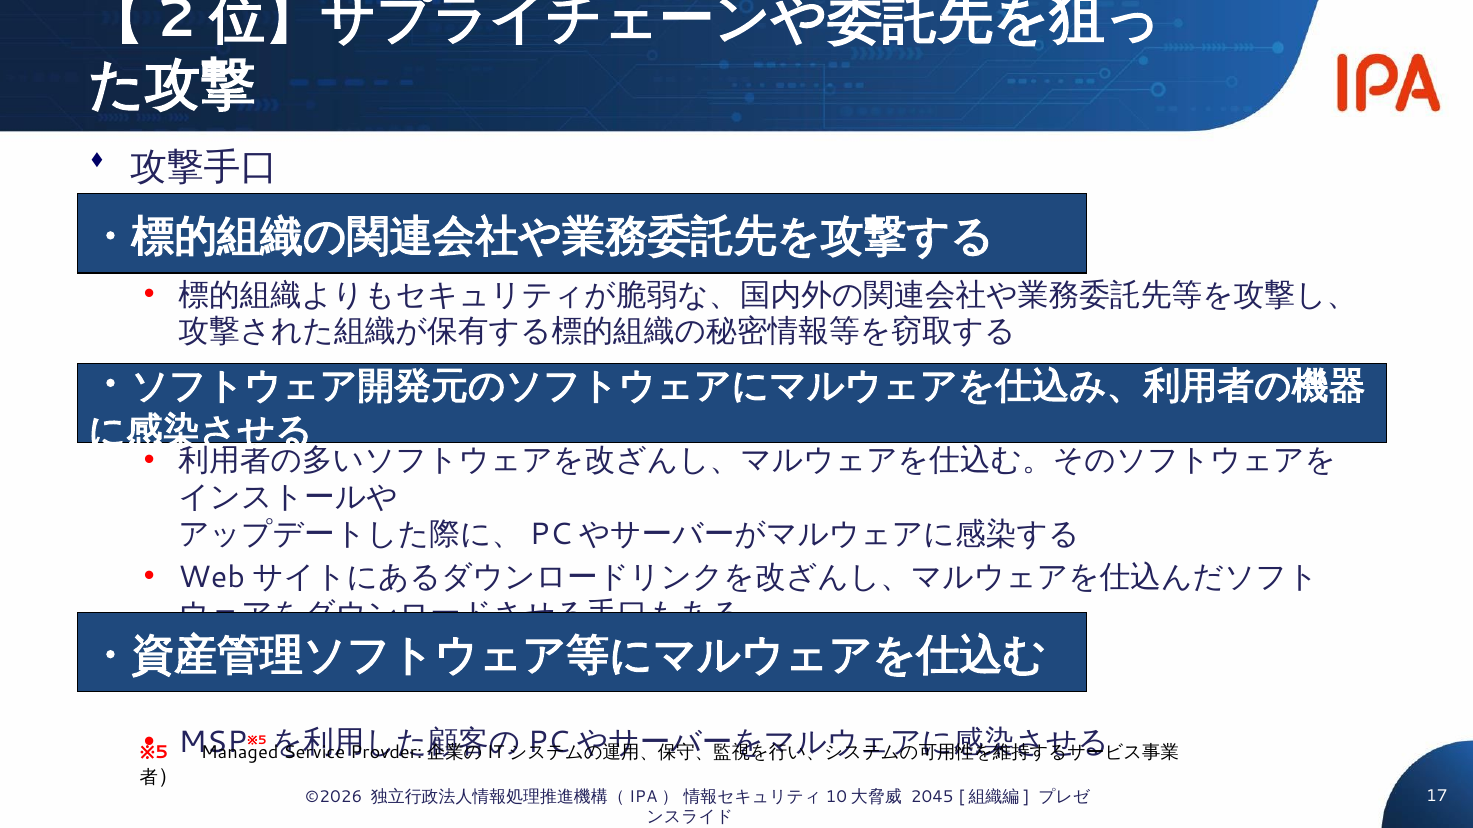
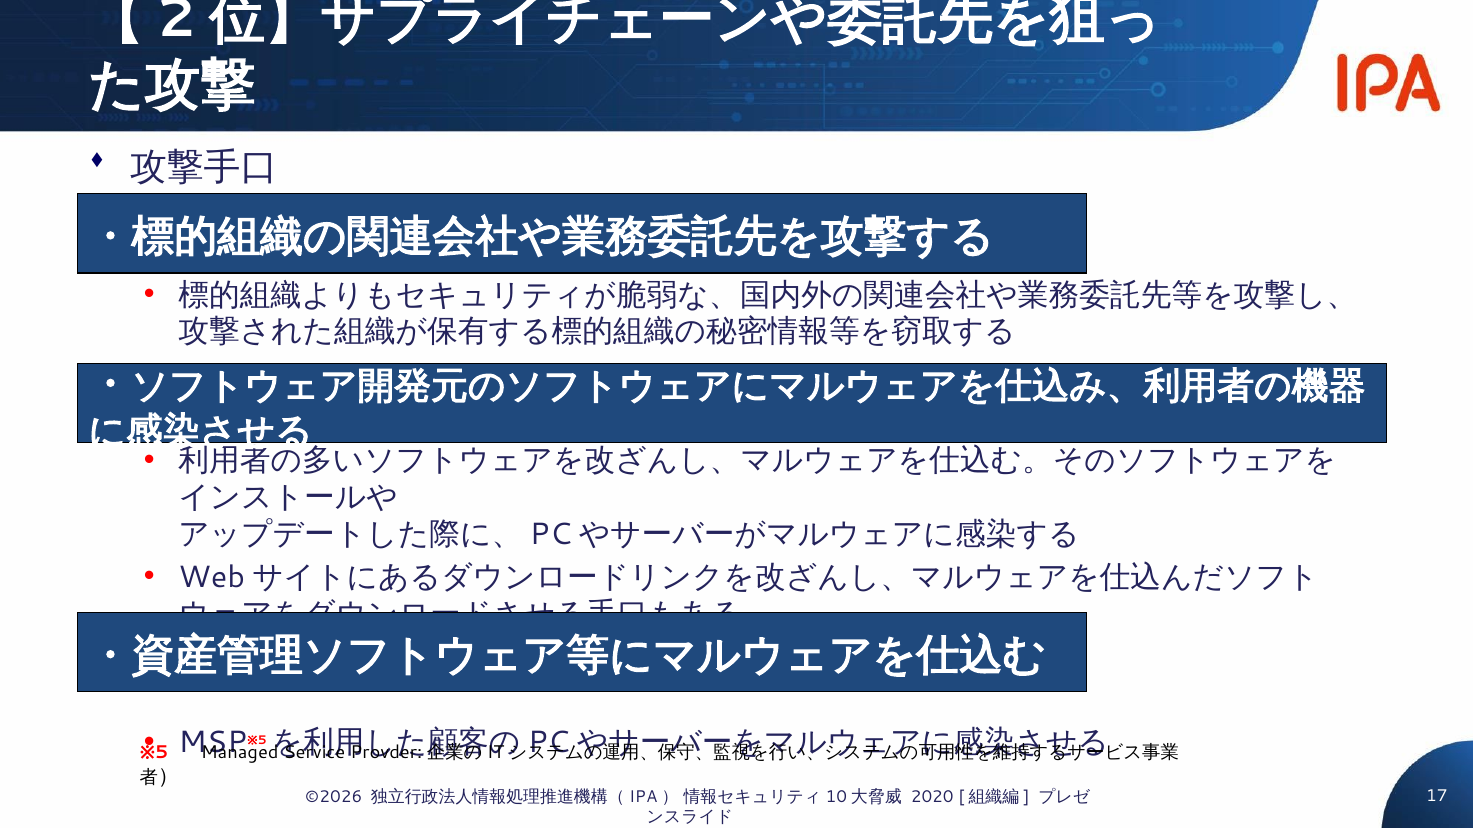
2045: 2045 -> 2020 (932, 797)
